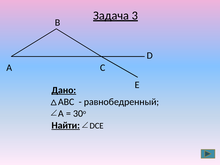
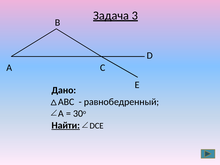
Дано underline: present -> none (64, 90)
